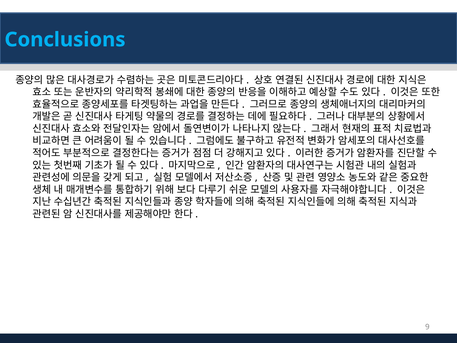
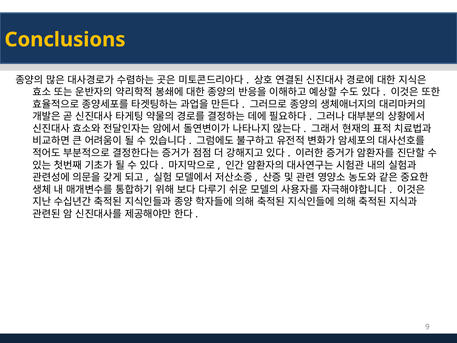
Conclusions colour: light blue -> yellow (65, 40)
